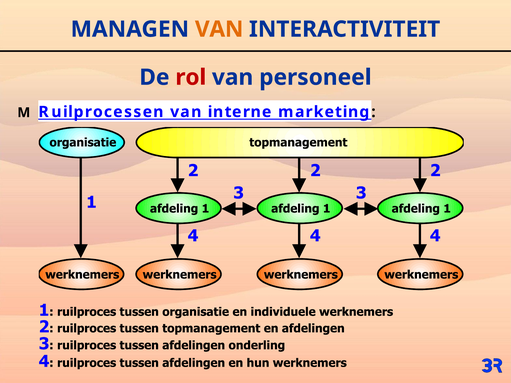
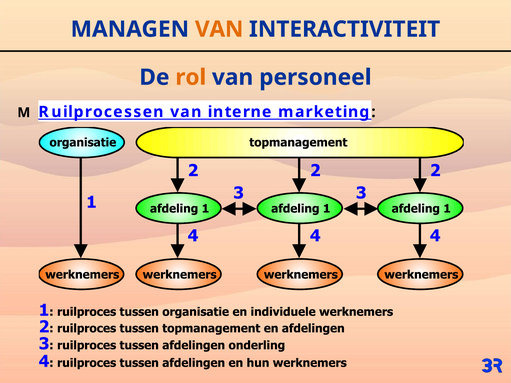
rol colour: red -> orange (191, 77)
